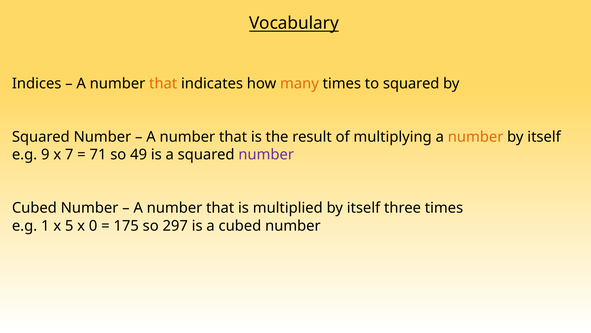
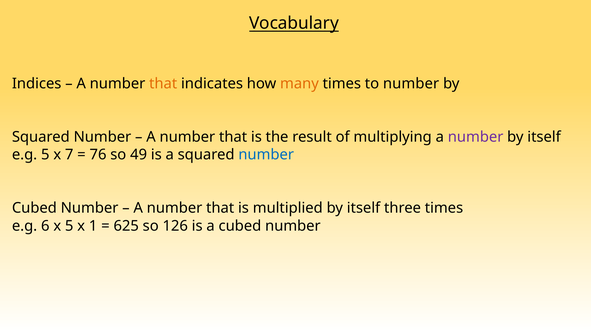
to squared: squared -> number (411, 84)
number colour: orange -> purple (476, 137)
e.g 9: 9 -> 5 (45, 154)
71: 71 -> 76 (98, 154)
number colour: purple -> blue (266, 154)
1: 1 -> 6 (45, 225)
0: 0 -> 1 (93, 225)
175: 175 -> 625 (126, 225)
297: 297 -> 126 (175, 225)
